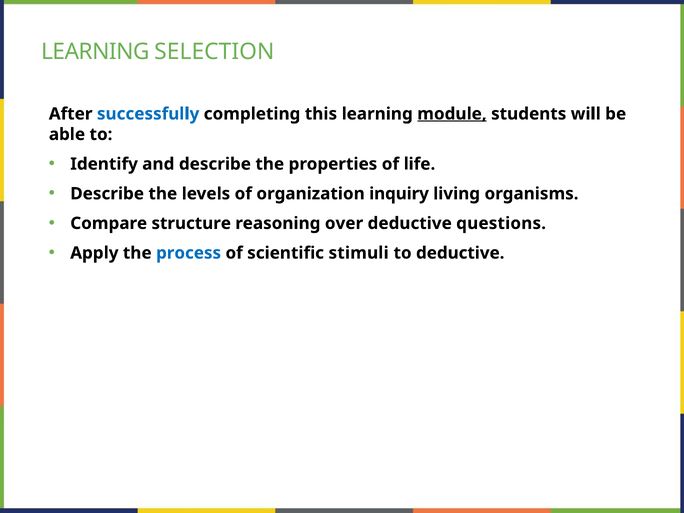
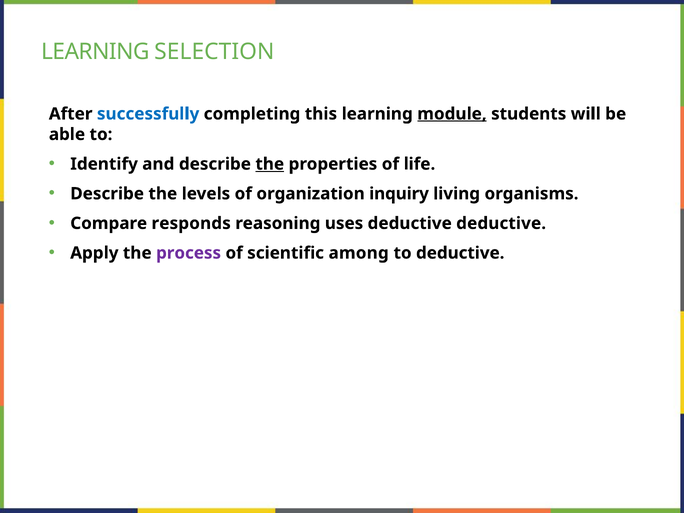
the underline: none -> present (270, 164)
structure: structure -> responds (191, 223)
over: over -> uses (344, 223)
deductive questions: questions -> deductive (501, 223)
process colour: blue -> purple (189, 253)
stimuli: stimuli -> among (359, 253)
